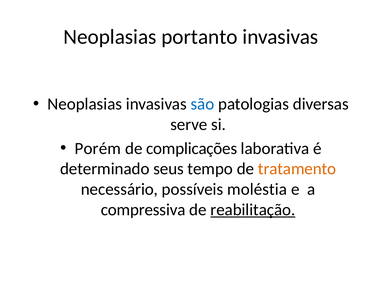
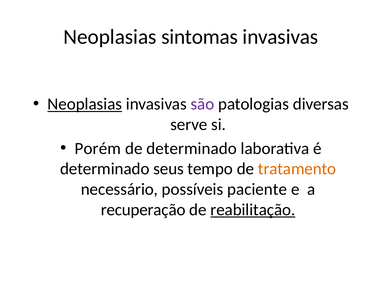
portanto: portanto -> sintomas (200, 37)
Neoplasias underline: none -> present (85, 104)
são colour: blue -> purple (202, 104)
de complicações: complicações -> determinado (192, 148)
moléstia: moléstia -> paciente (257, 189)
compressiva: compressiva -> recuperação (143, 209)
